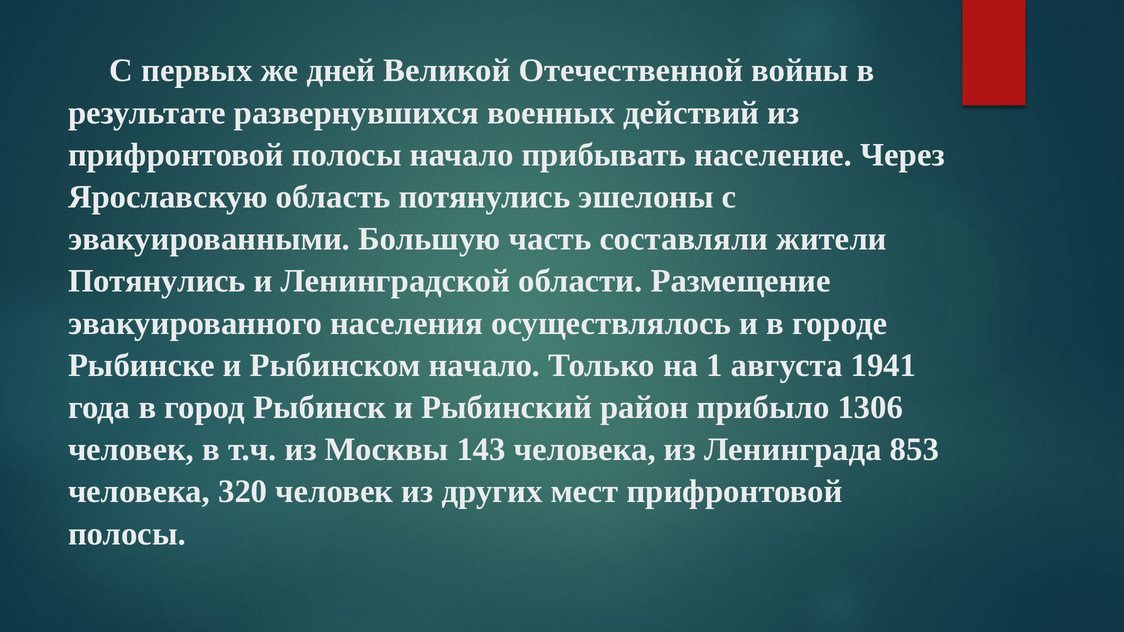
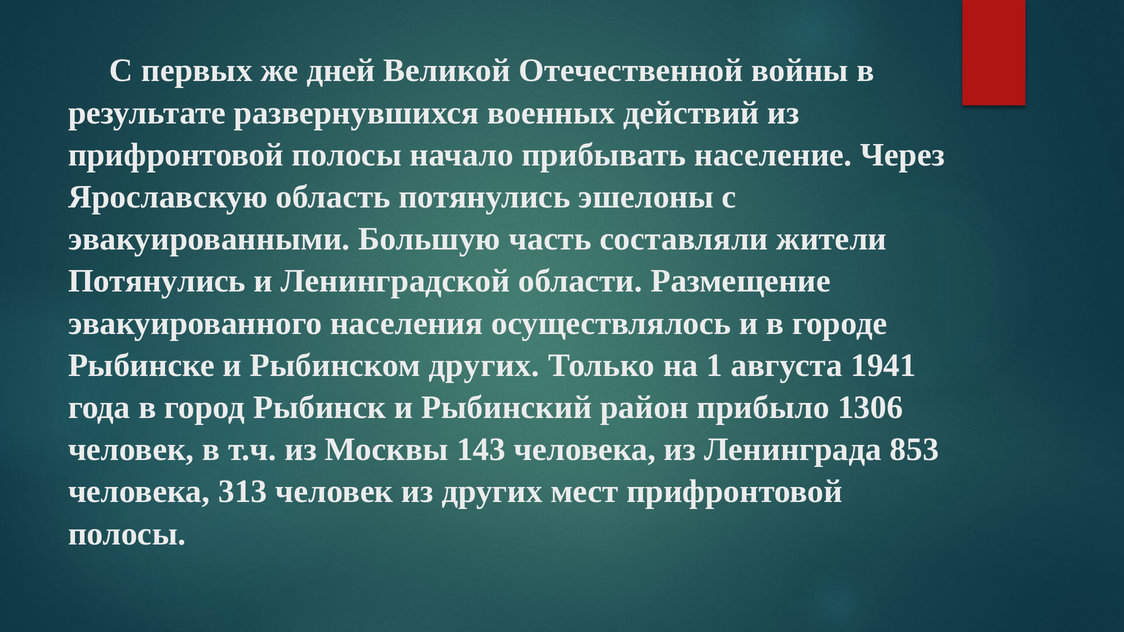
Рыбинском начало: начало -> других (484, 366)
320: 320 -> 313 (243, 492)
